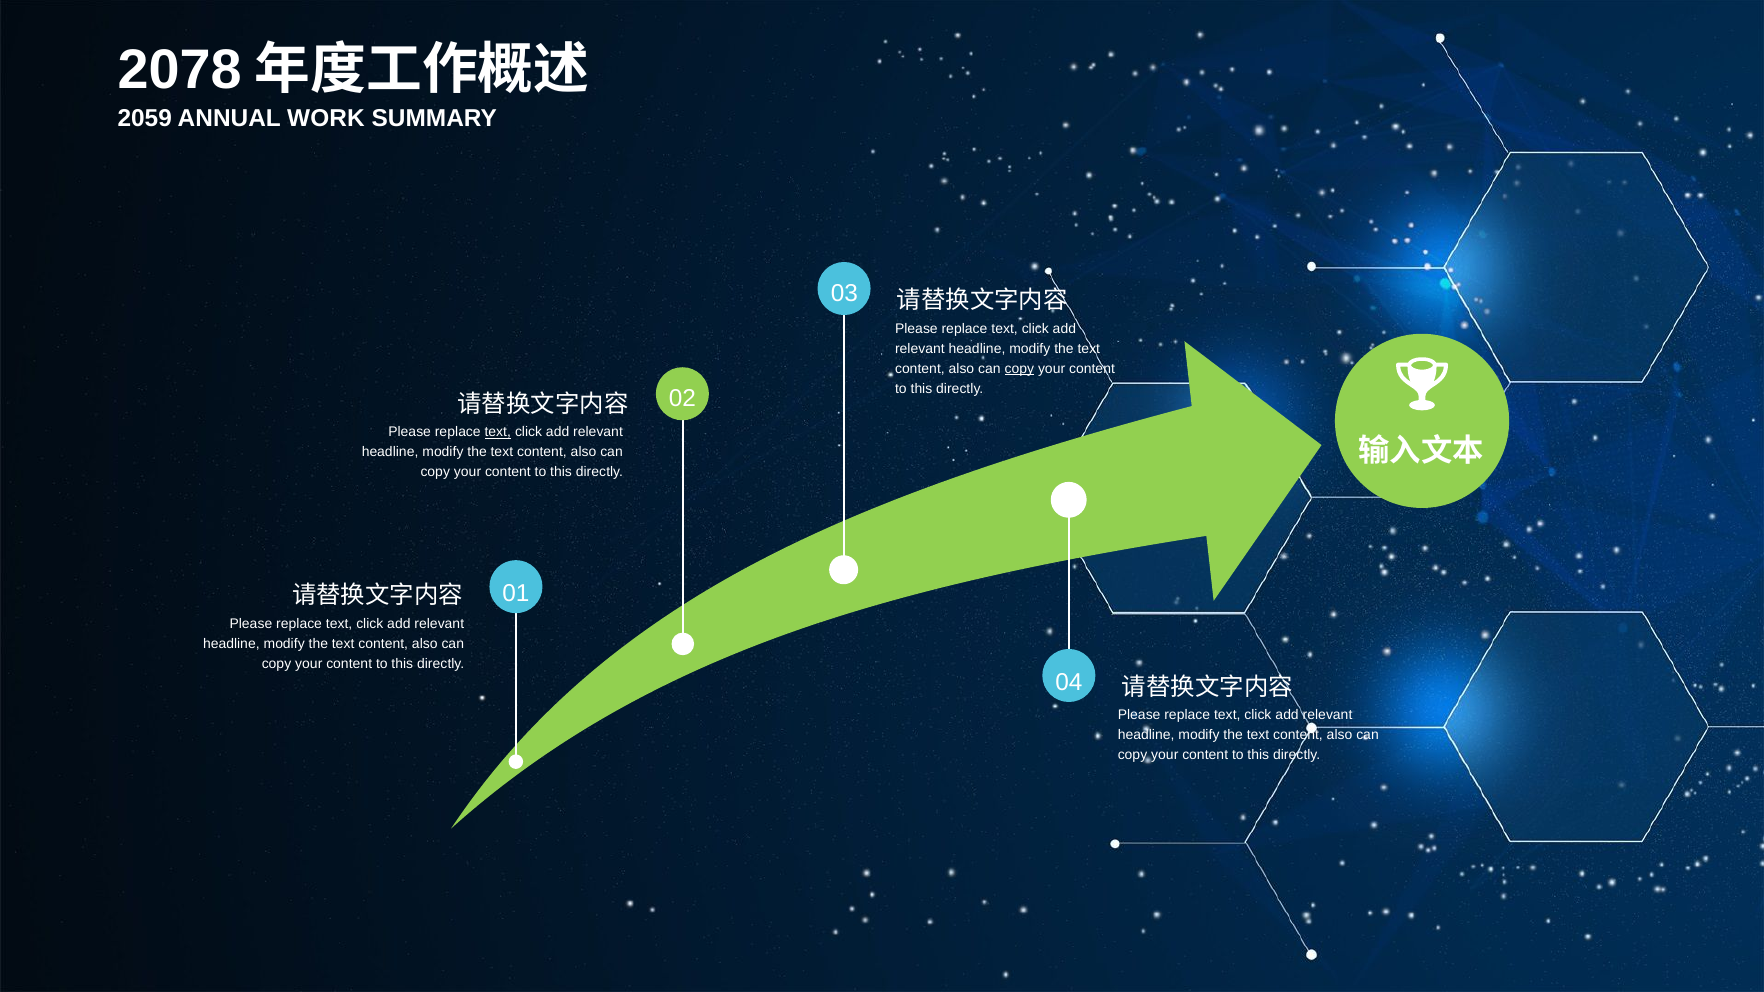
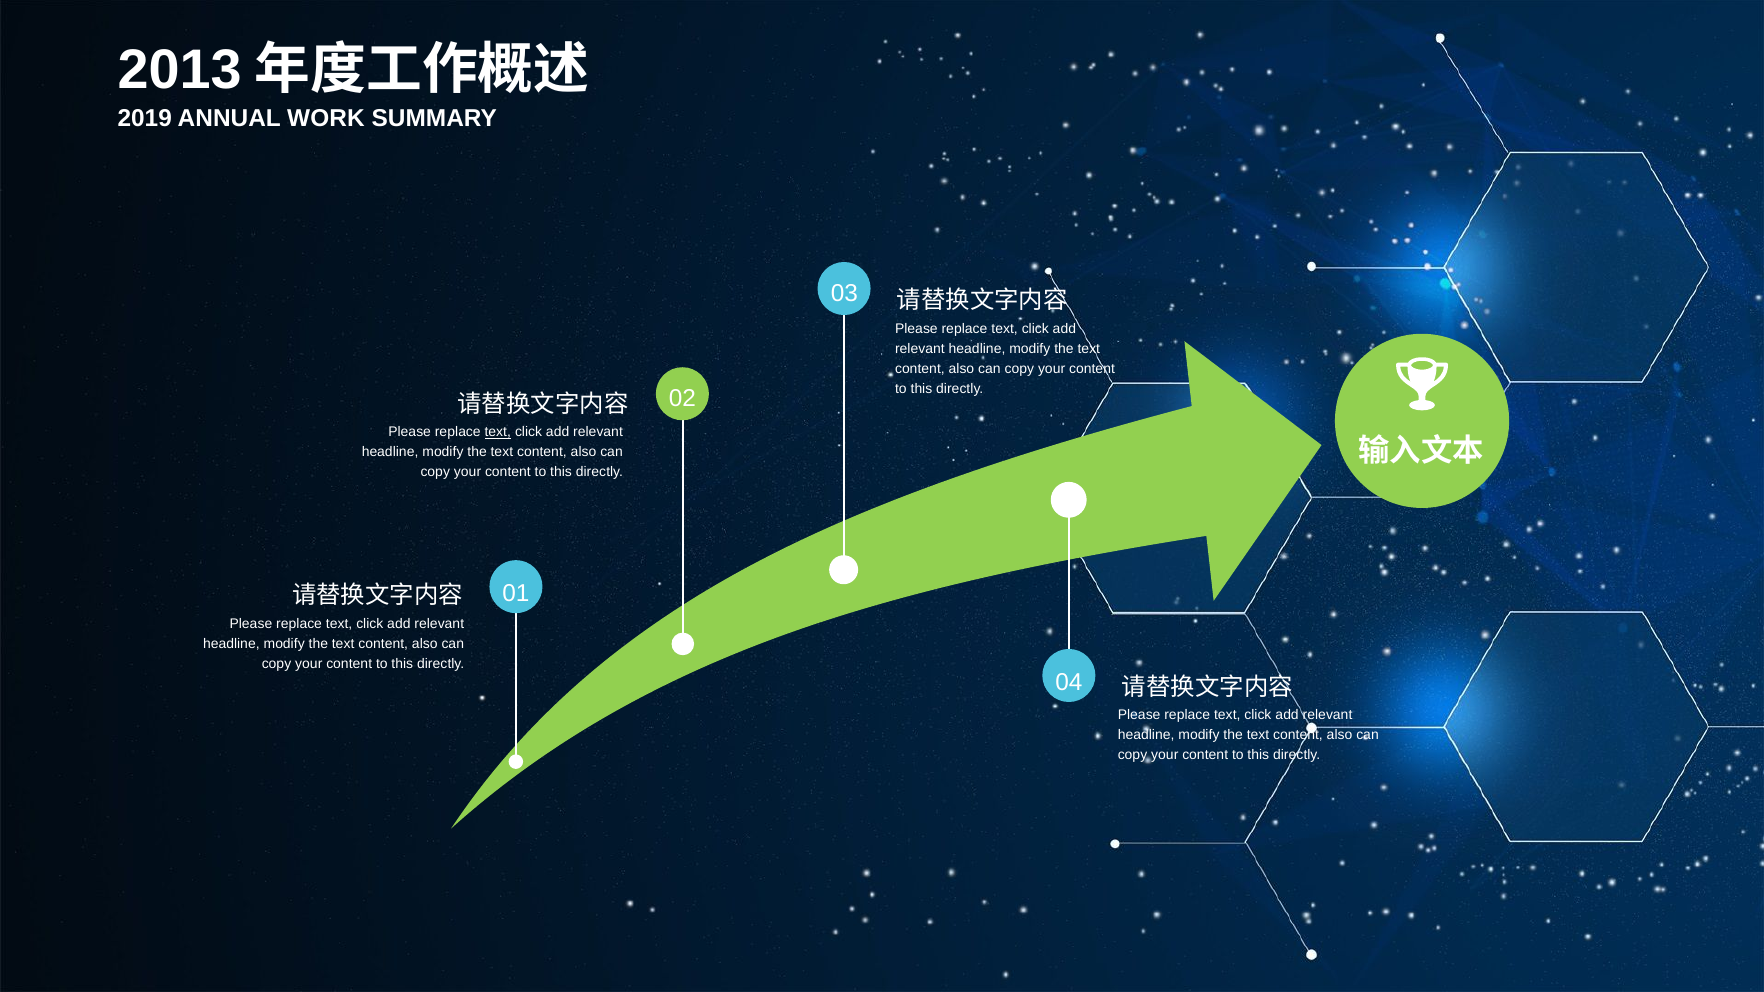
2078: 2078 -> 2013 (180, 70)
2059: 2059 -> 2019 (145, 118)
copy underline: present -> none (1019, 369)
